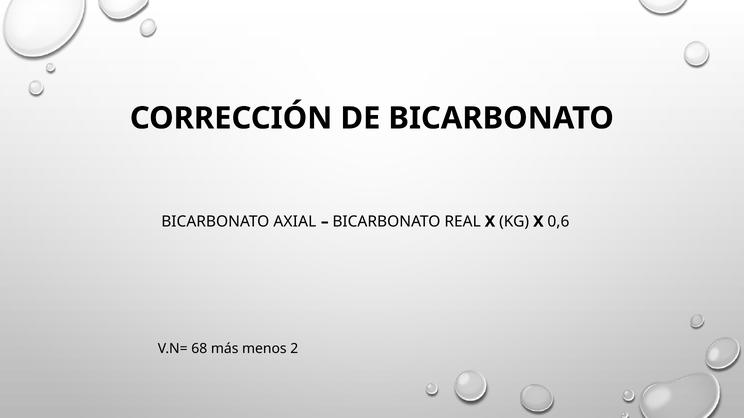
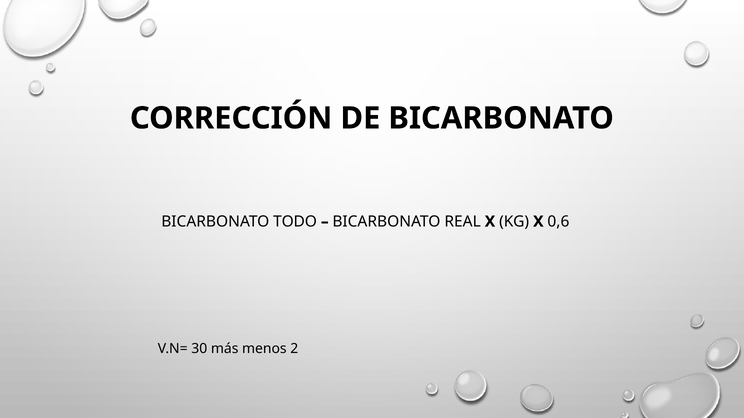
AXIAL: AXIAL -> TODO (295, 222)
68: 68 -> 30 (199, 349)
